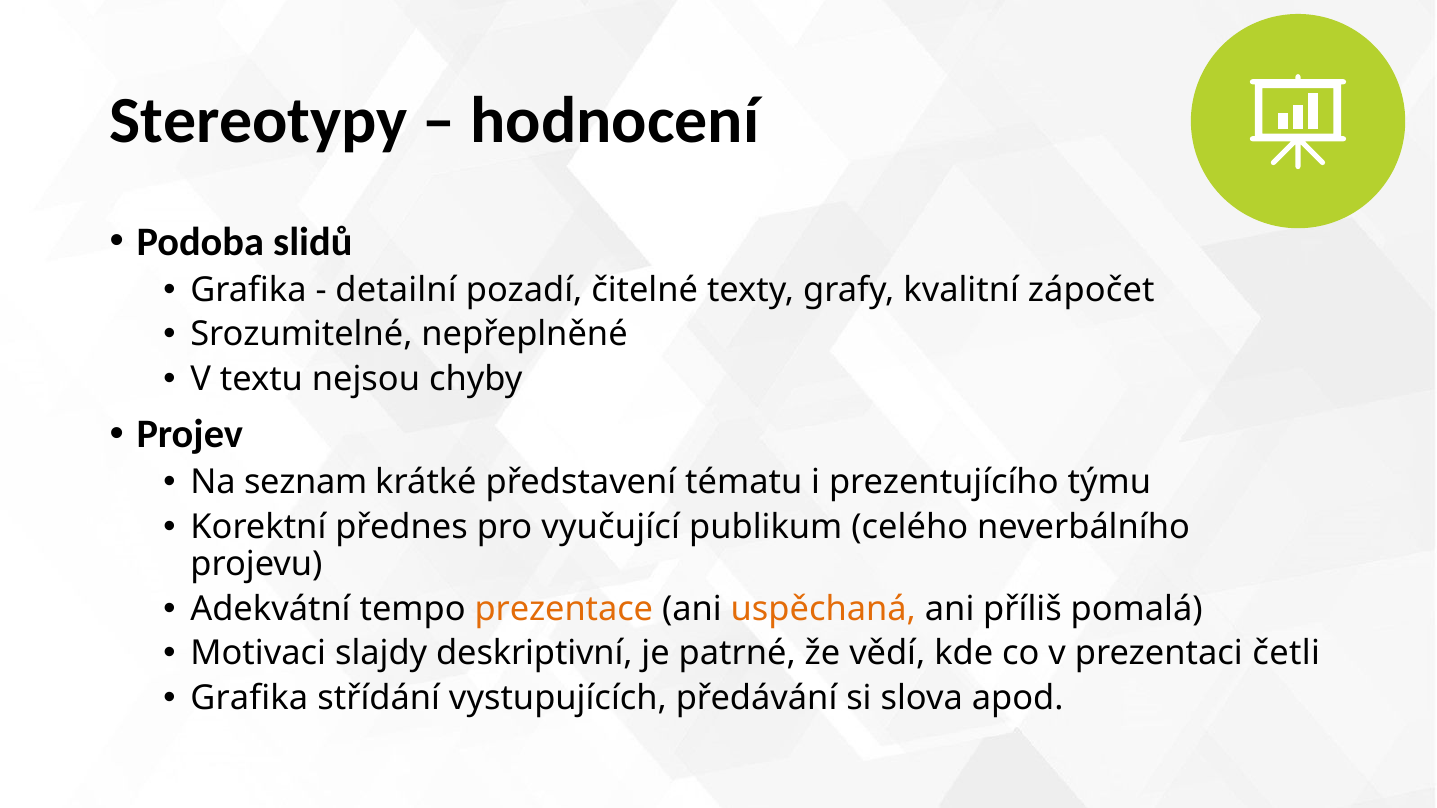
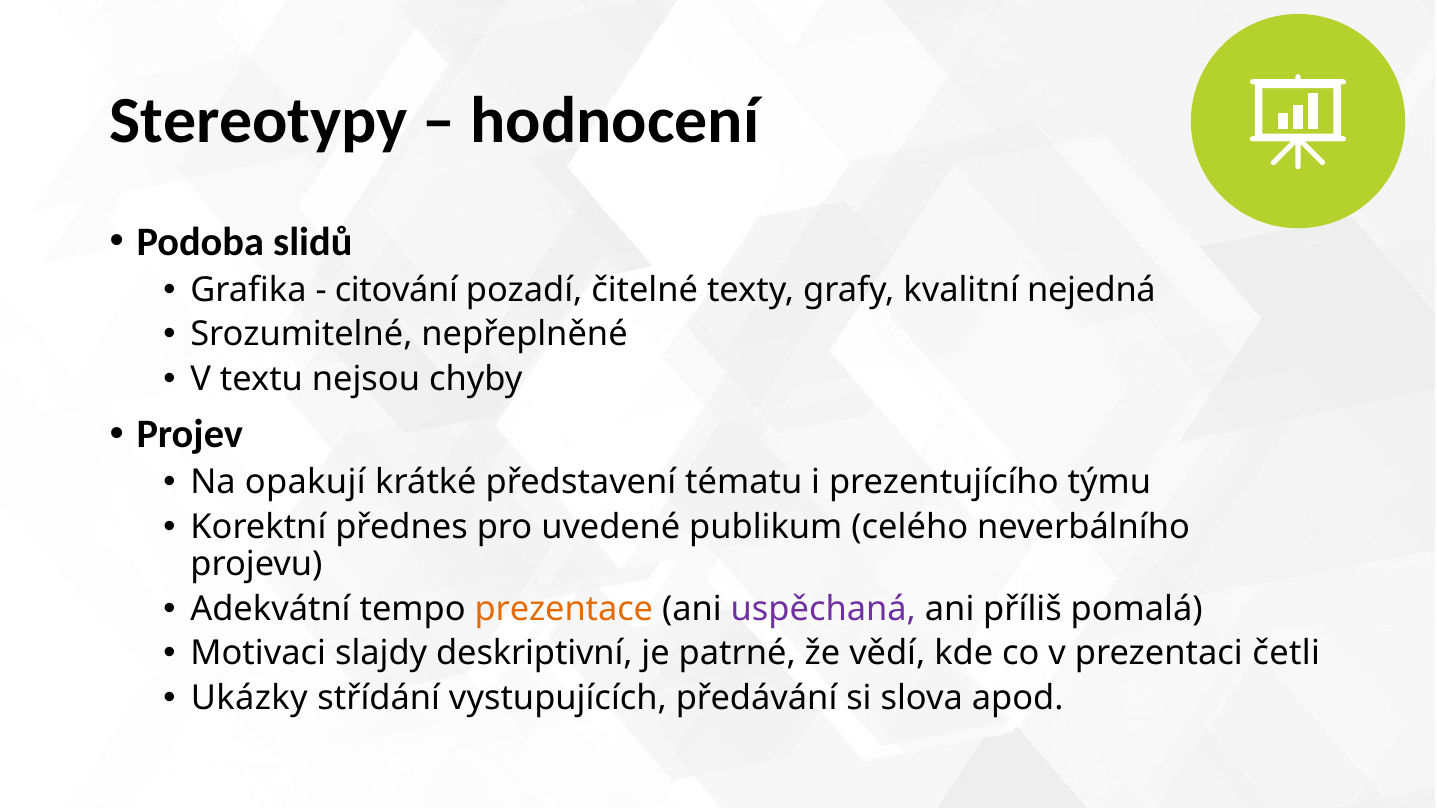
detailní: detailní -> citování (396, 290)
zápočet: zápočet -> nejedná (1091, 290)
seznam: seznam -> opakují (305, 483)
vyučující: vyučující -> uvedené (611, 527)
uspěchaná colour: orange -> purple (823, 609)
Grafika: Grafika -> Ukázky (249, 698)
